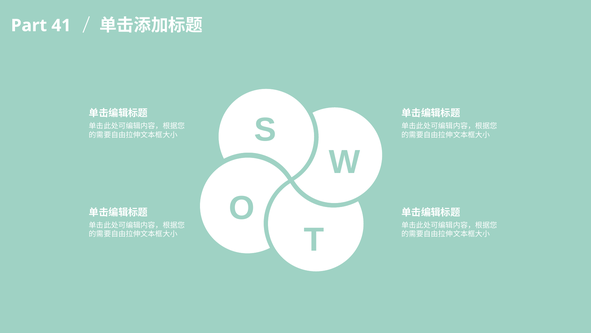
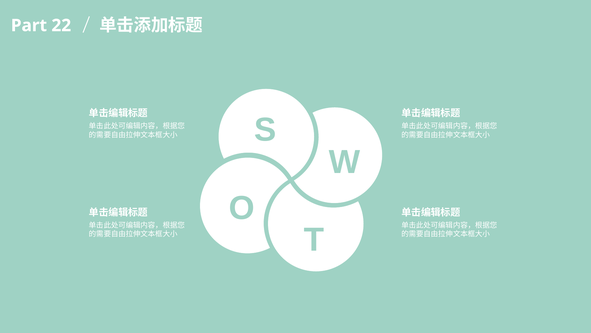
41: 41 -> 22 (61, 25)
